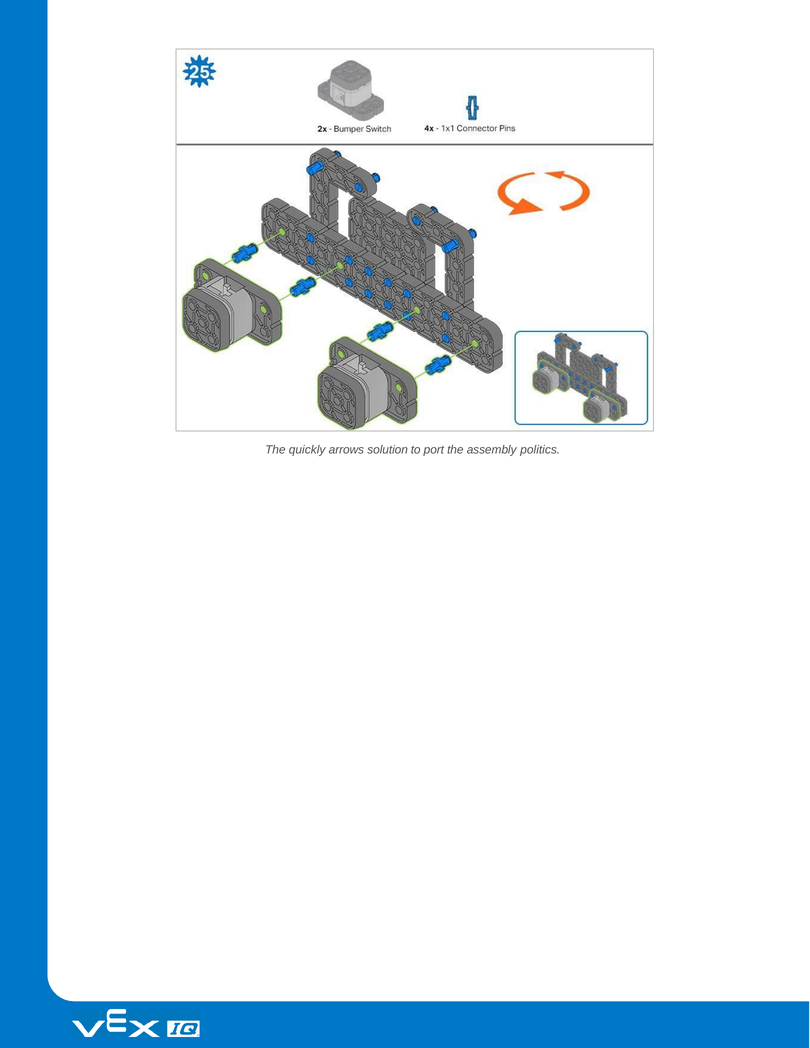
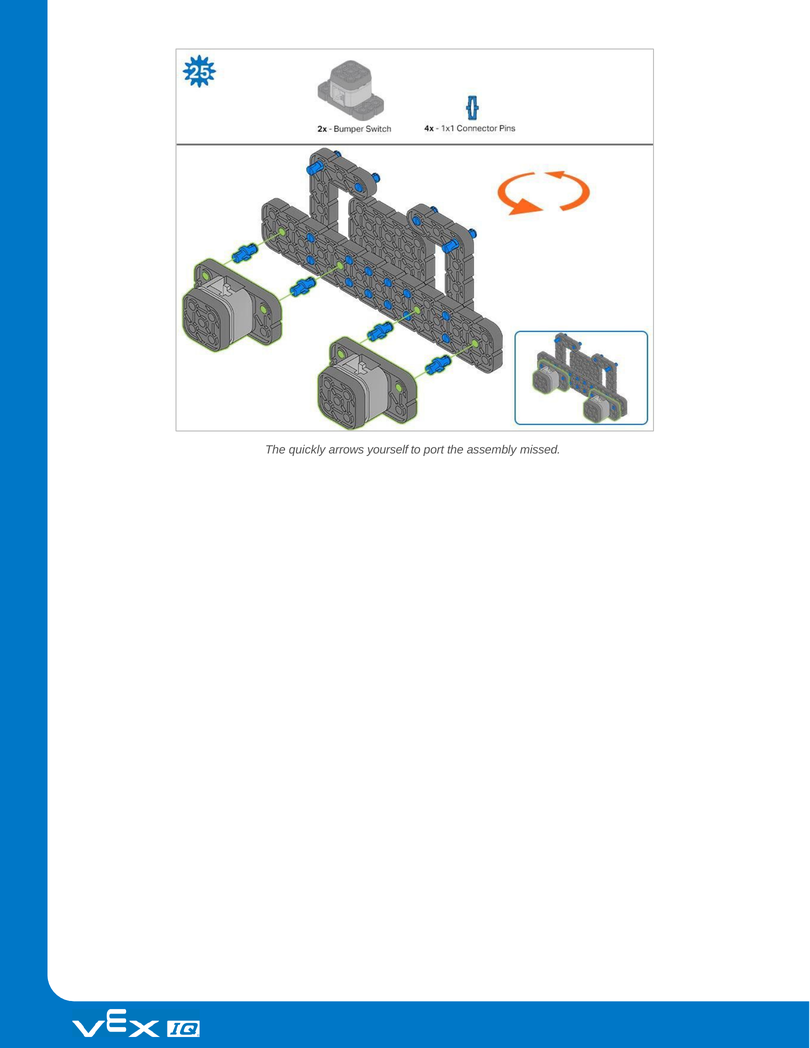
solution: solution -> yourself (388, 450)
politics: politics -> missed (540, 450)
